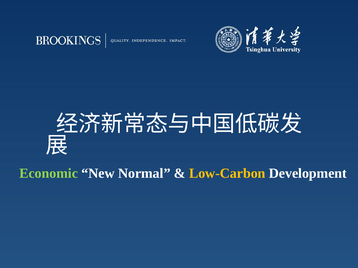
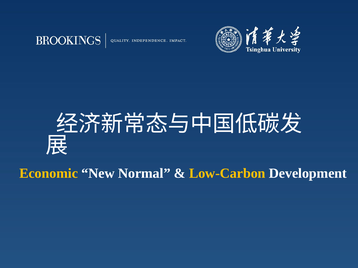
Economic colour: light green -> yellow (49, 174)
